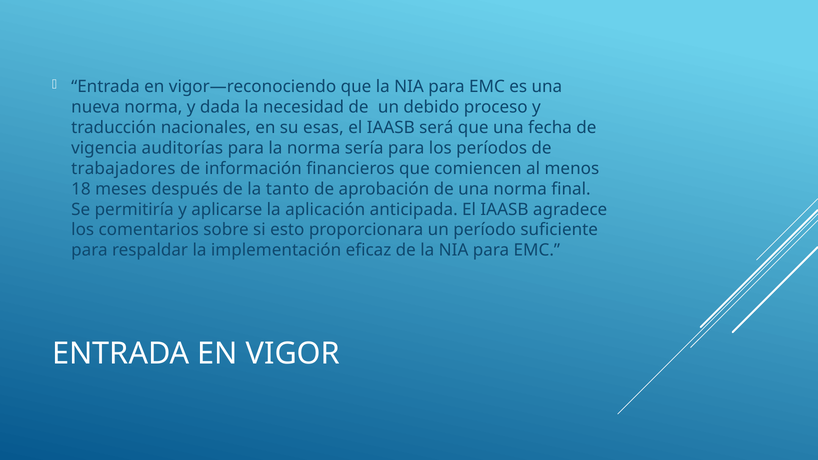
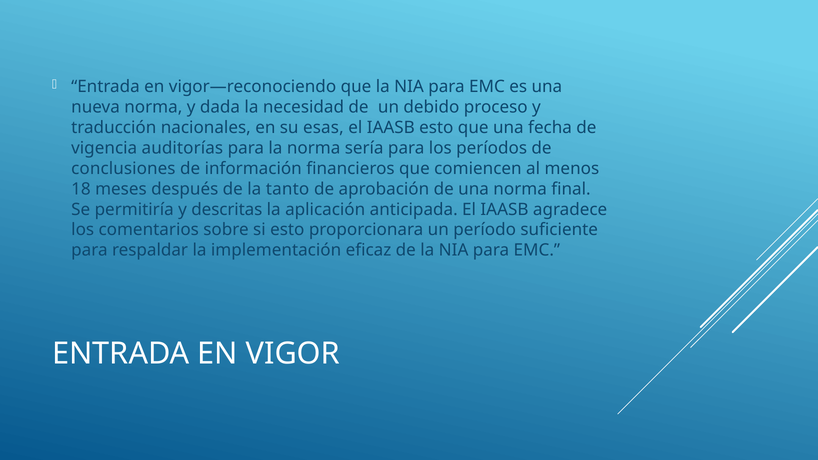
IAASB será: será -> esto (436, 128)
trabajadores: trabajadores -> conclusiones (123, 168)
aplicarse: aplicarse -> descritas (227, 209)
